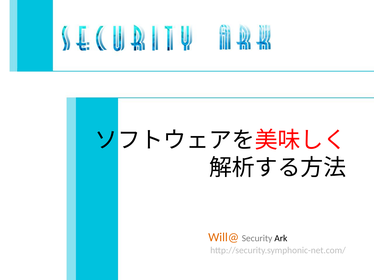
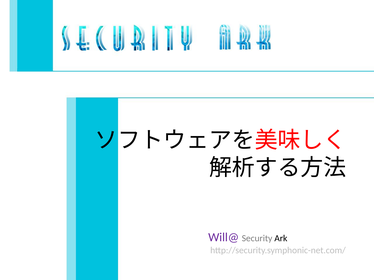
Will@ colour: orange -> purple (224, 238)
